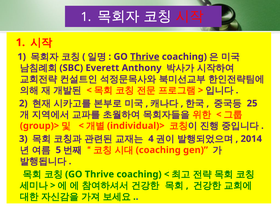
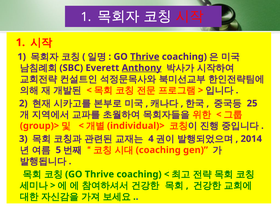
Anthony underline: none -> present (142, 68)
